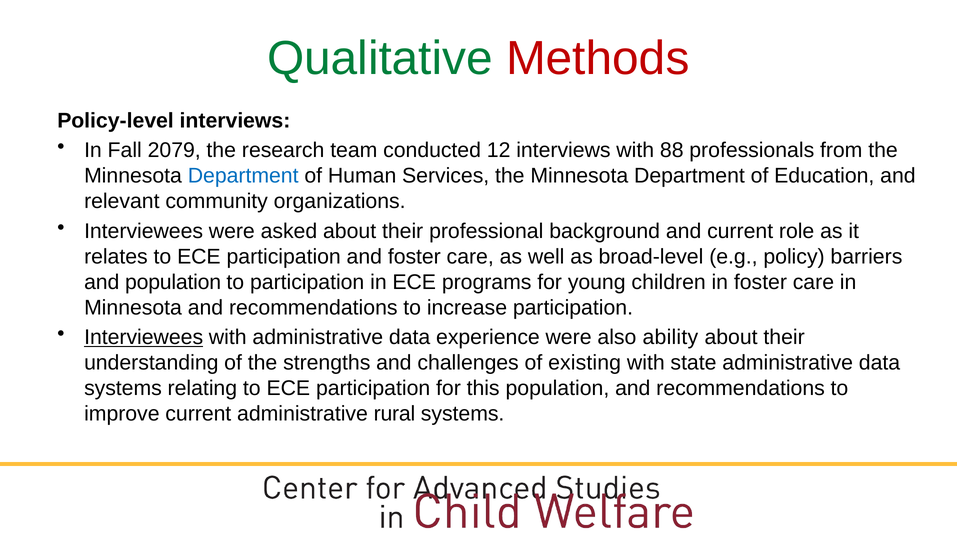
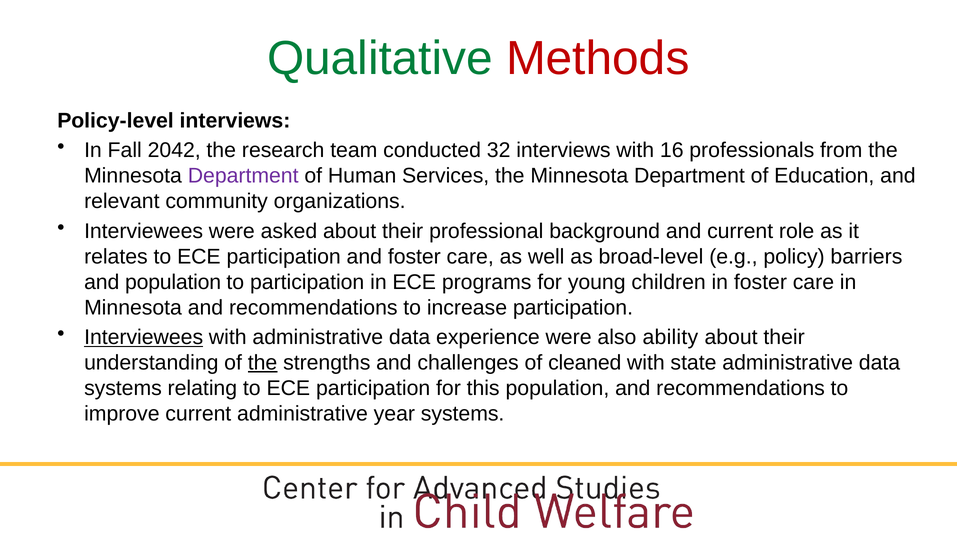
2079: 2079 -> 2042 (174, 150)
12: 12 -> 32 (499, 150)
88: 88 -> 16 (672, 150)
Department colour: blue -> purple (243, 176)
the underline: none -> present (263, 363)
existing: existing -> cleaned (585, 363)
rural: rural -> year (394, 414)
